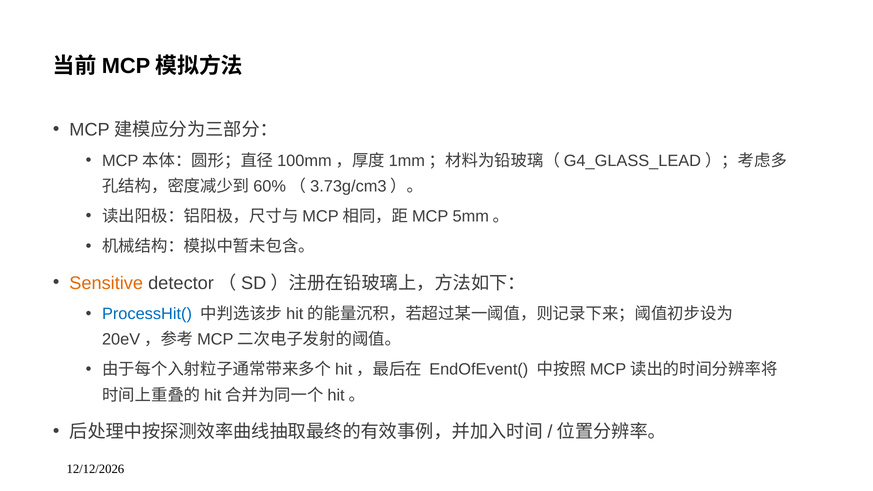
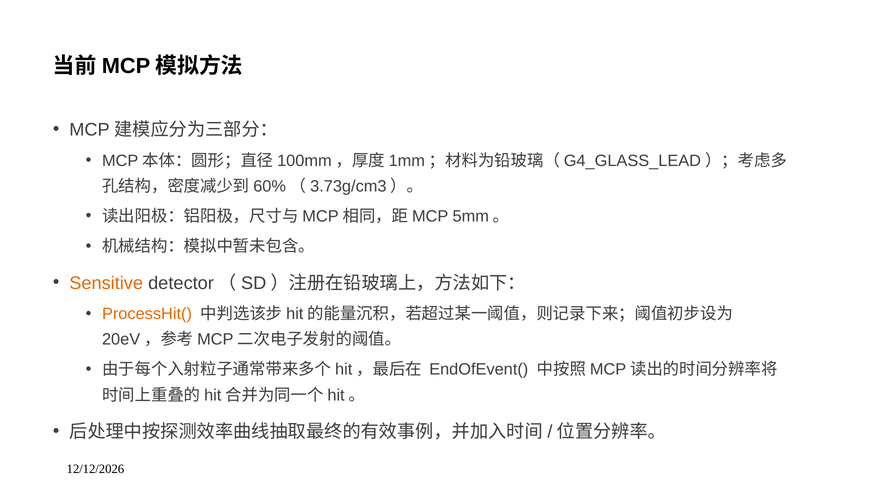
ProcessHit( colour: blue -> orange (147, 314)
